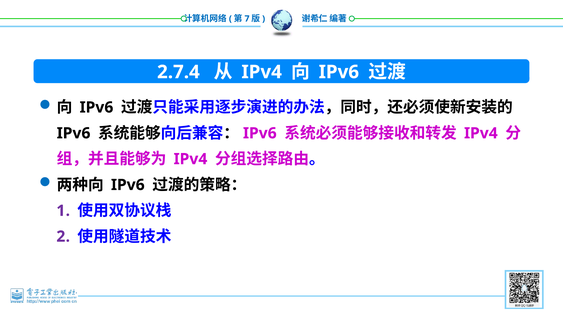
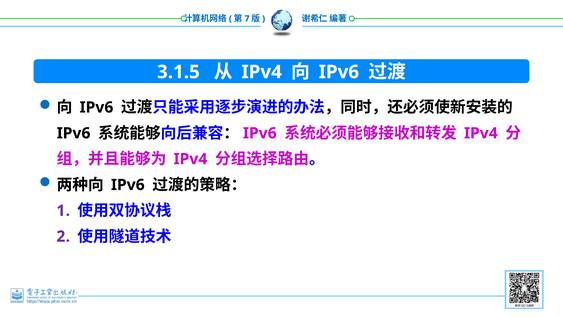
2.7.4: 2.7.4 -> 3.1.5 (178, 72)
